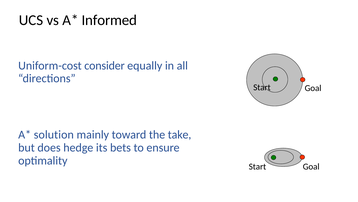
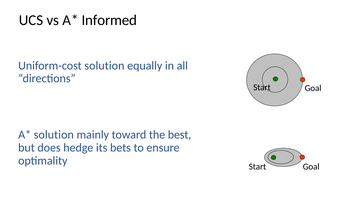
Uniform-cost consider: consider -> solution (104, 65)
take: take -> best (180, 134)
